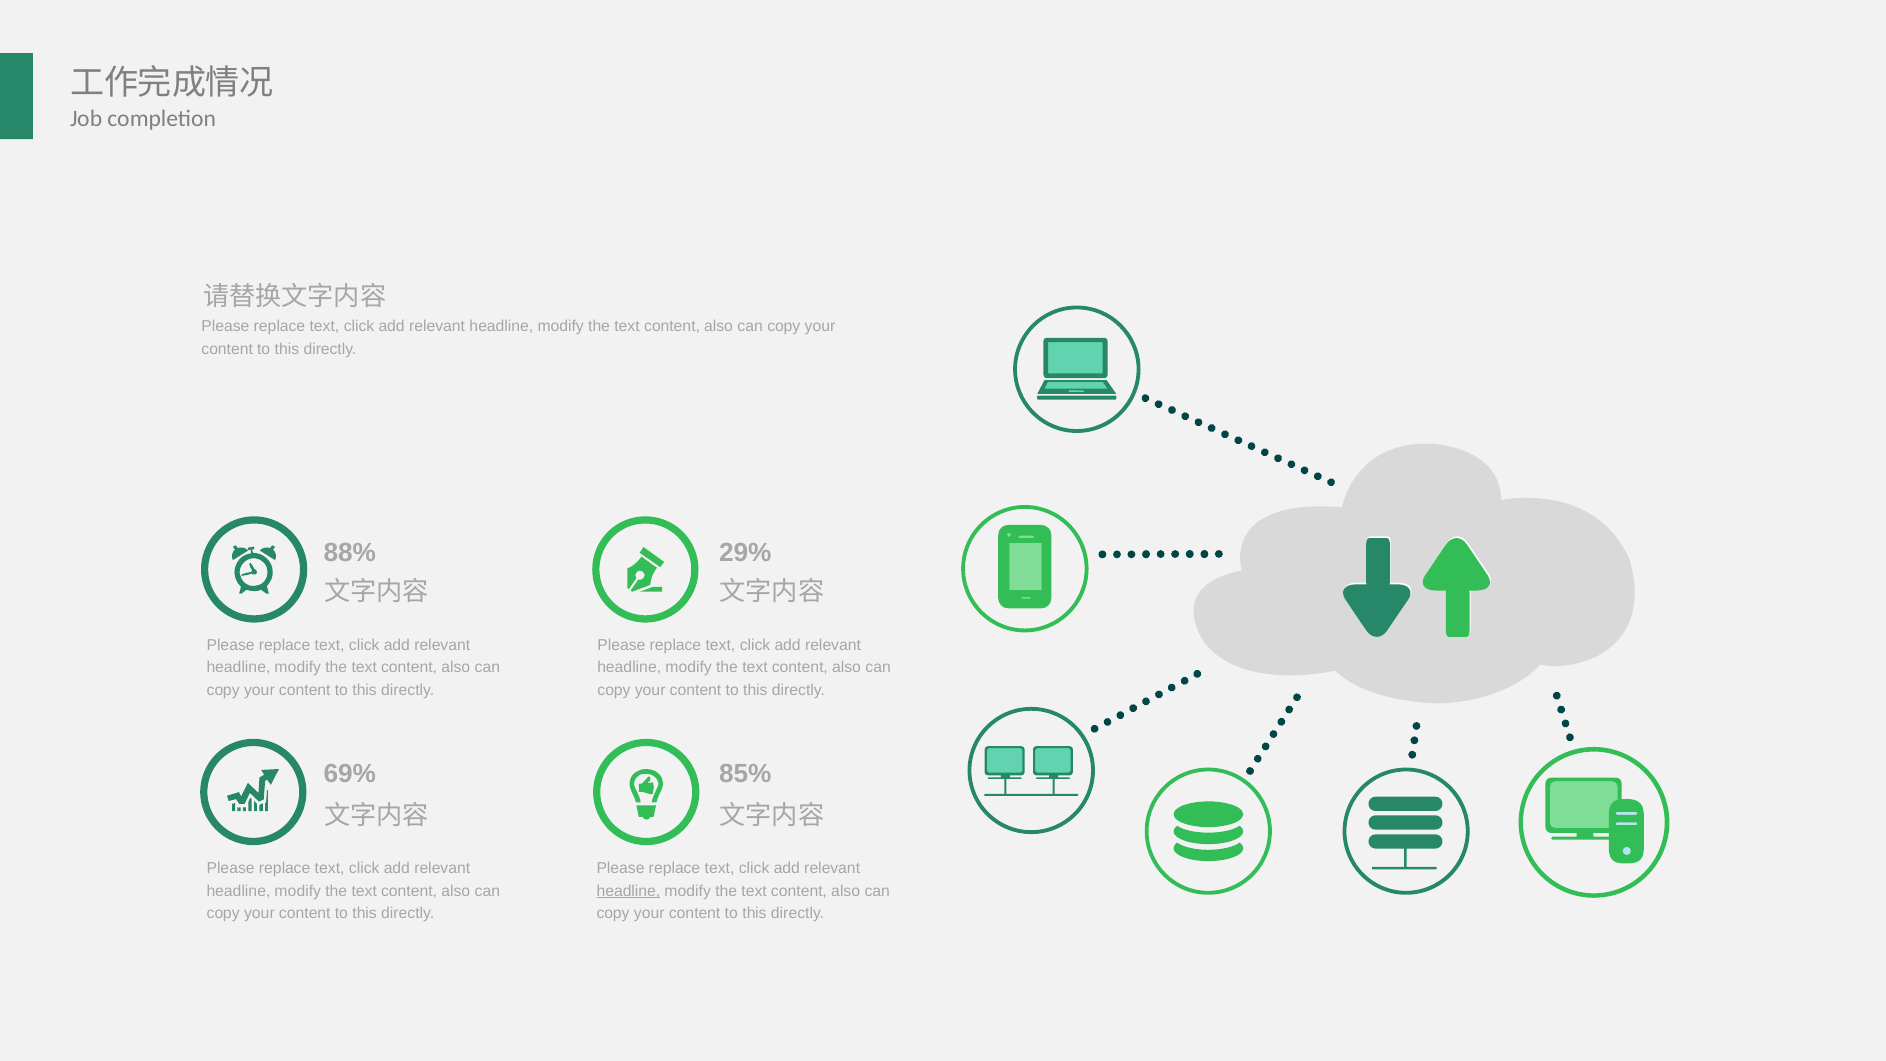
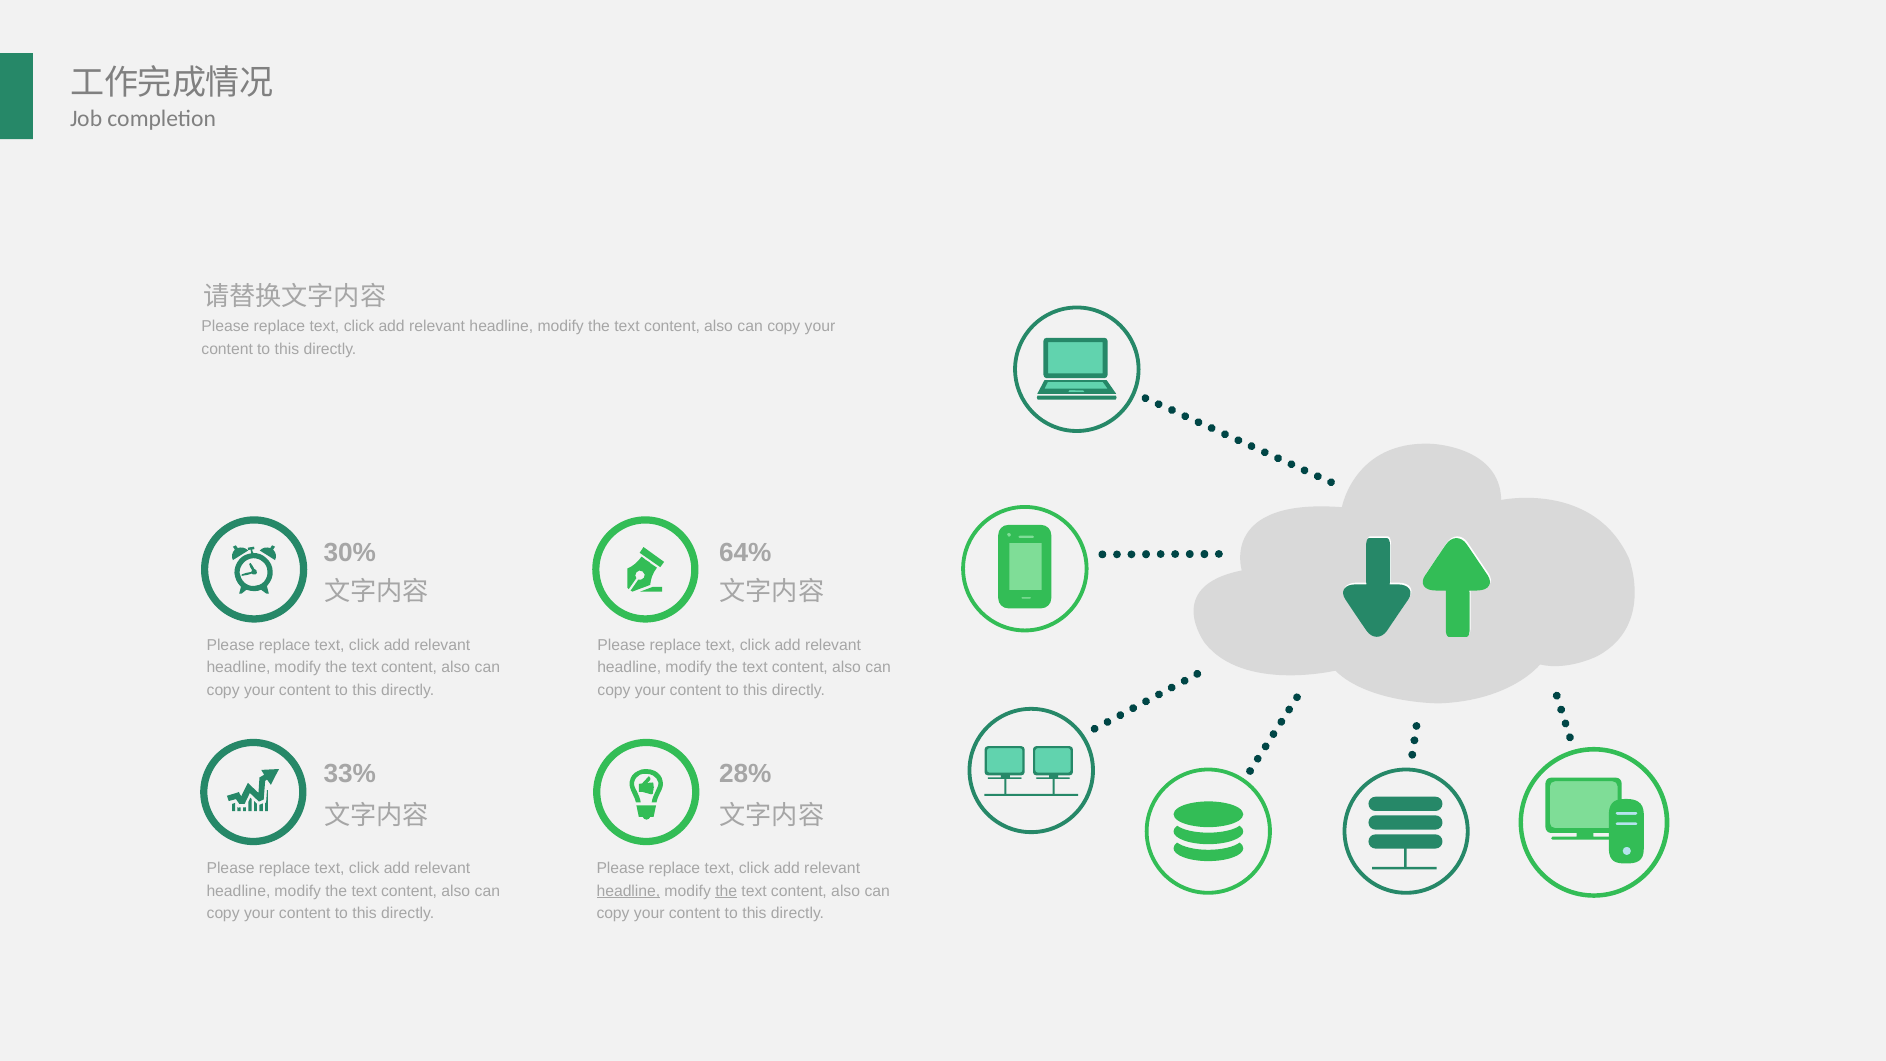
88%: 88% -> 30% (350, 552)
29%: 29% -> 64% (745, 552)
69%: 69% -> 33% (350, 774)
85%: 85% -> 28% (745, 774)
the underline: none -> present (726, 891)
